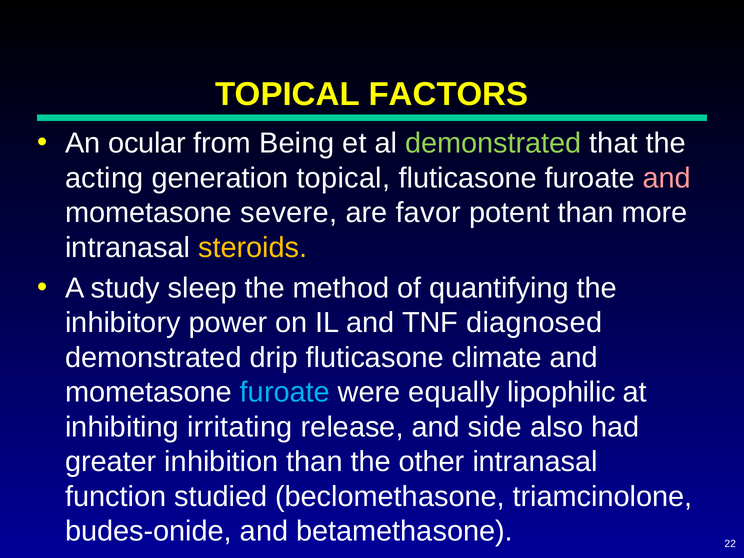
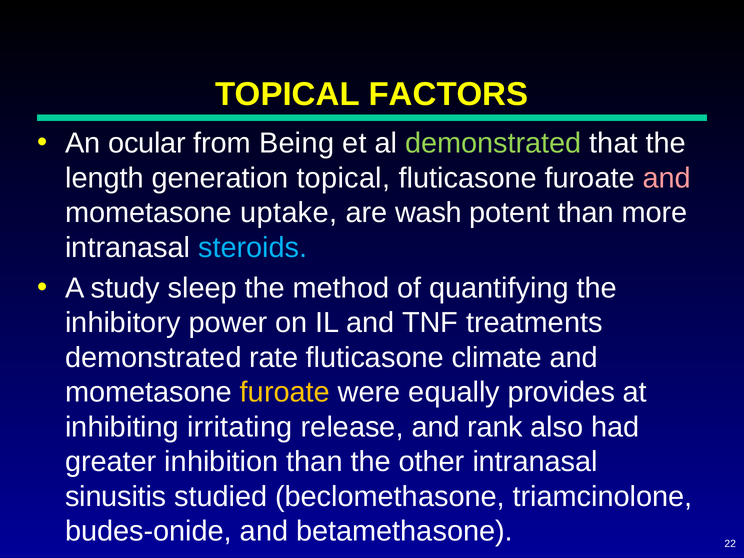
acting: acting -> length (104, 178)
severe: severe -> uptake (289, 213)
favor: favor -> wash (429, 213)
steroids colour: yellow -> light blue (253, 248)
diagnosed: diagnosed -> treatments (534, 323)
drip: drip -> rate (274, 358)
furoate colour: light blue -> yellow (285, 392)
lipophilic: lipophilic -> provides (562, 392)
side: side -> rank (495, 427)
function: function -> sinusitis (116, 497)
